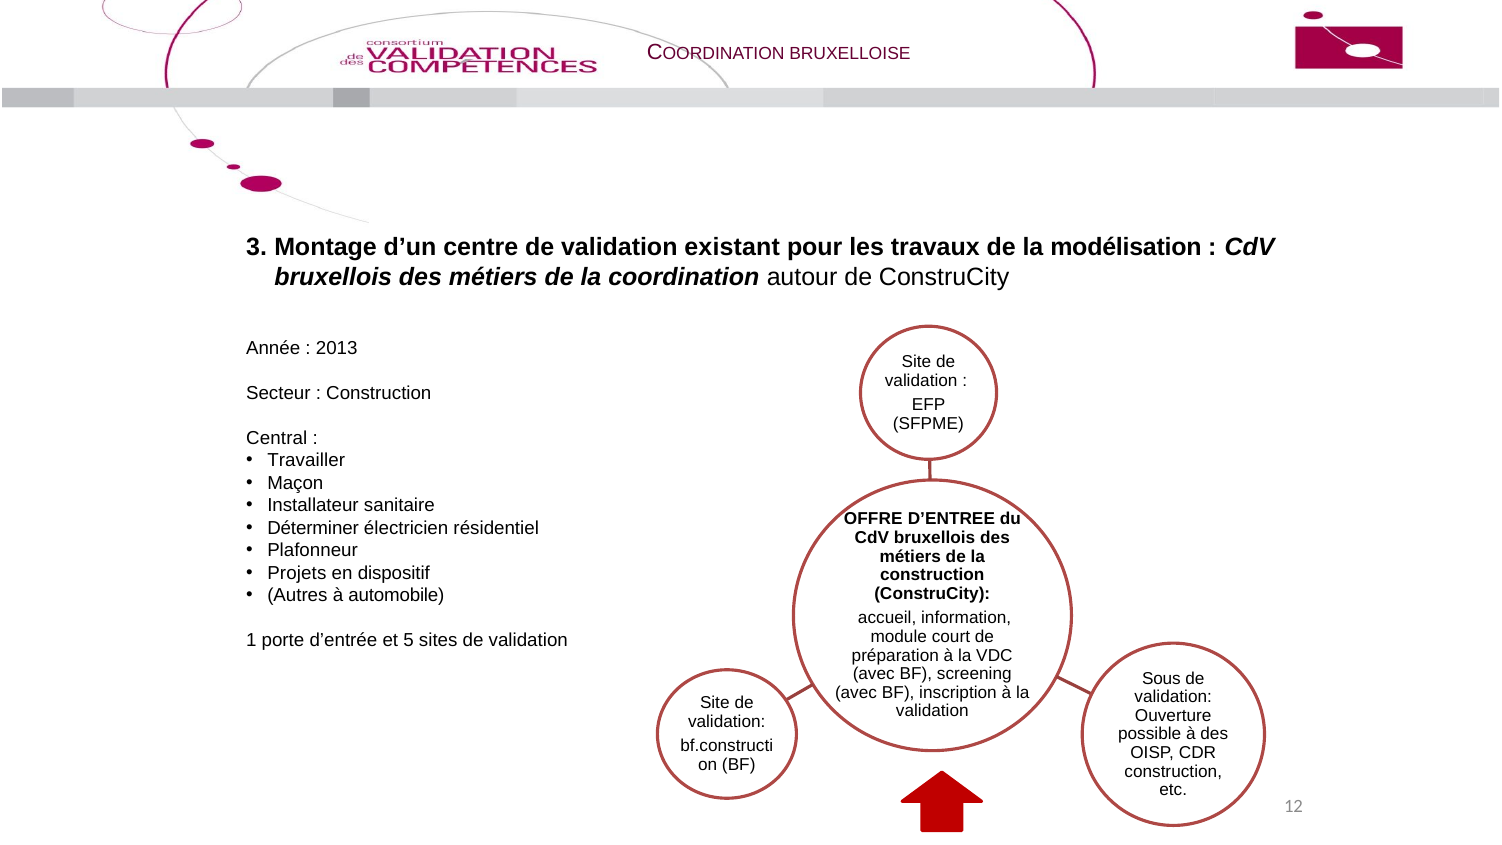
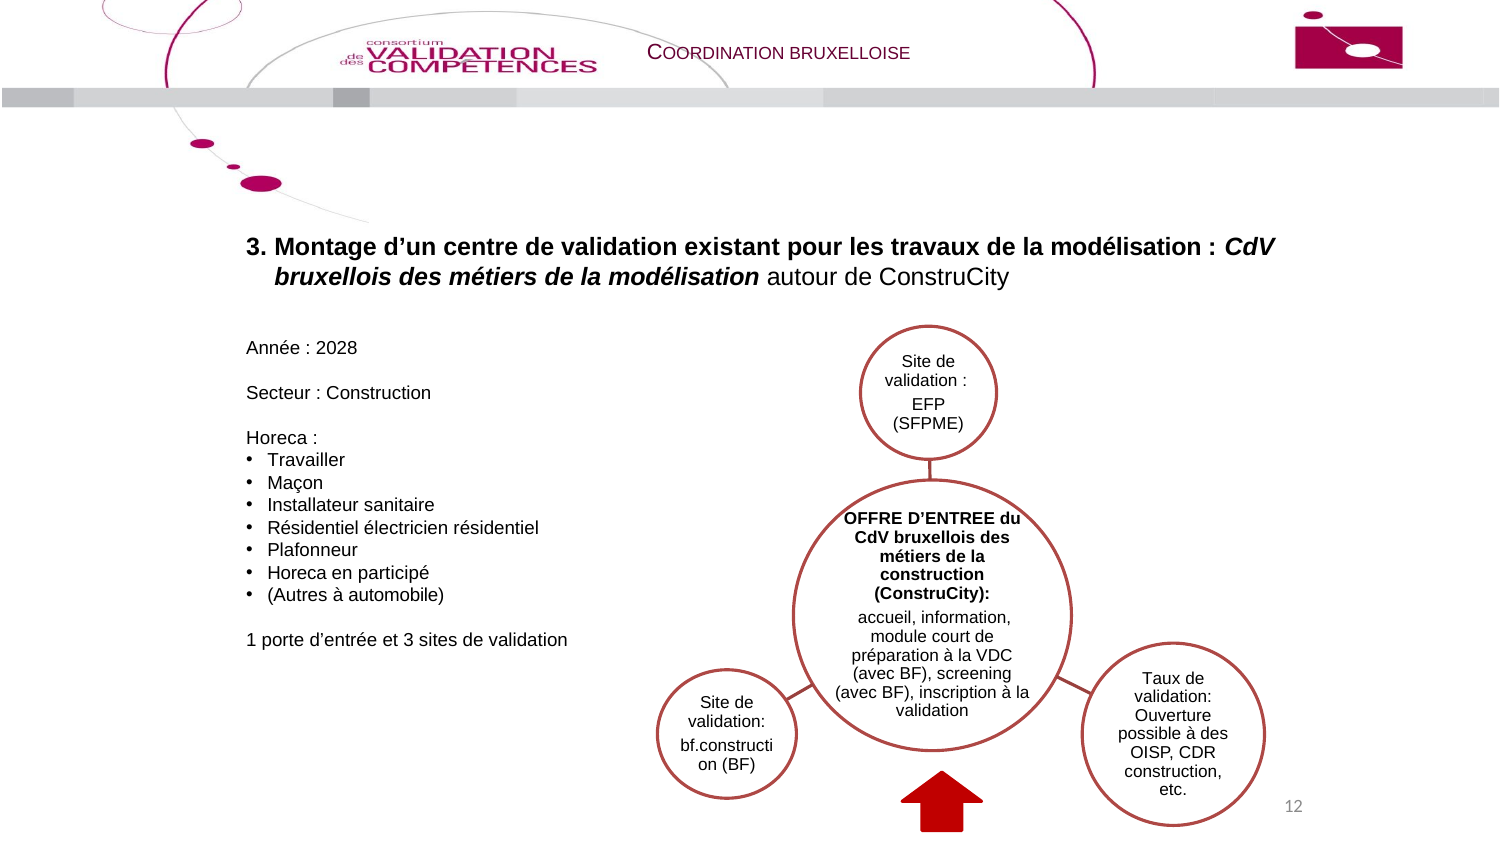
métiers de la coordination: coordination -> modélisation (684, 277)
2013: 2013 -> 2028 (337, 348)
Central: Central -> Horeca (277, 438)
Déterminer: Déterminer -> Résidentiel (313, 528)
Projets: Projets -> Horeca (297, 573)
dispositif: dispositif -> participé (394, 573)
et 5: 5 -> 3 (409, 641)
Sous: Sous -> Taux (1161, 678)
